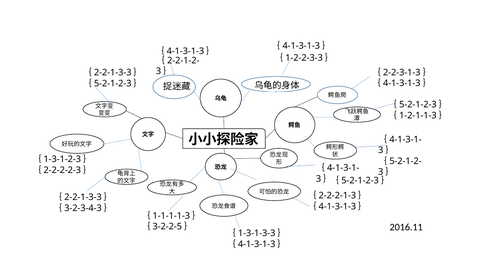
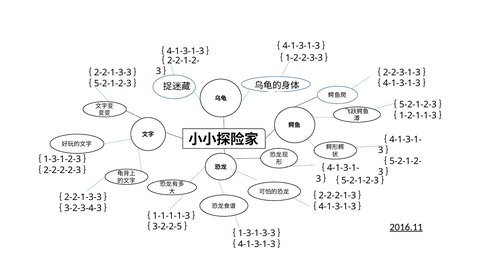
2016.11 underline: none -> present (406, 227)
